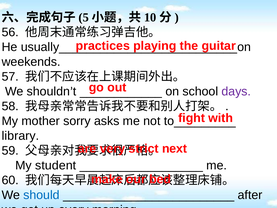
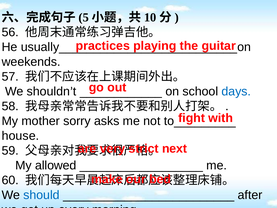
days colour: purple -> blue (236, 91)
library: library -> house (20, 136)
student: student -> allowed (56, 165)
